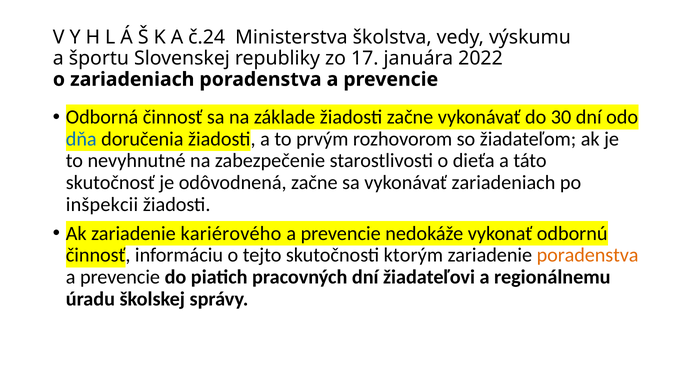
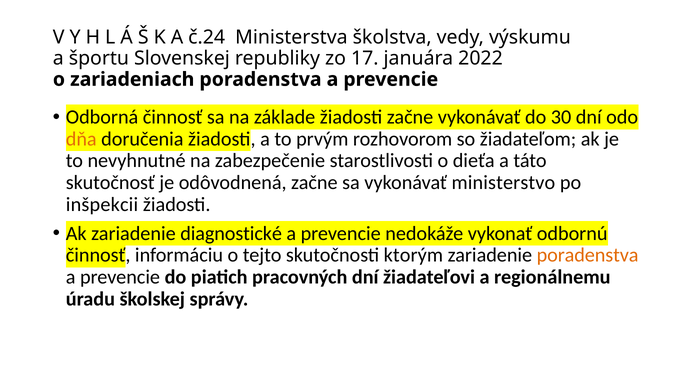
dňa colour: blue -> orange (81, 139)
vykonávať zariadeniach: zariadeniach -> ministerstvo (503, 183)
kariérového: kariérového -> diagnostické (231, 233)
